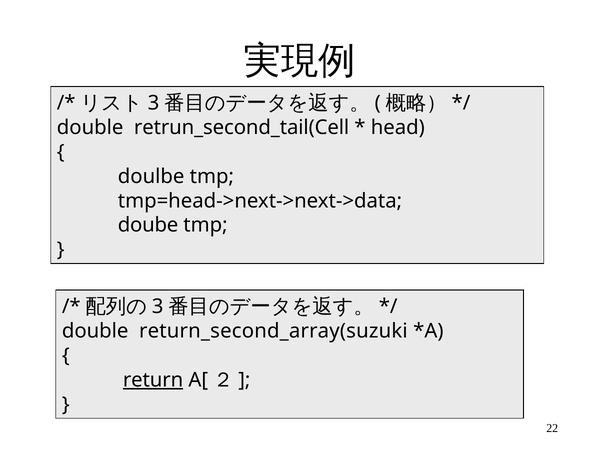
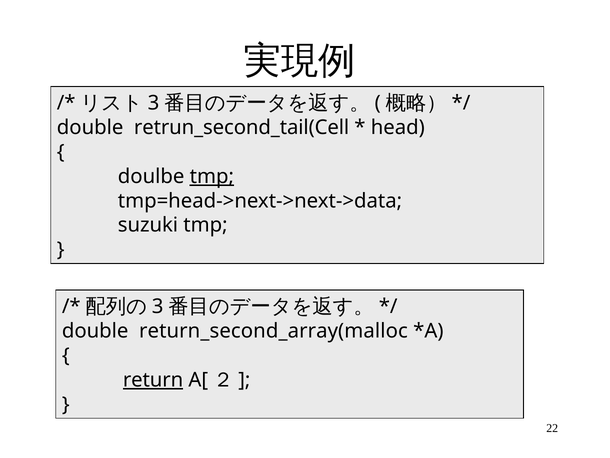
tmp underline: none -> present (212, 176)
doube: doube -> suzuki (148, 225)
return_second_array(suzuki: return_second_array(suzuki -> return_second_array(malloc (273, 331)
